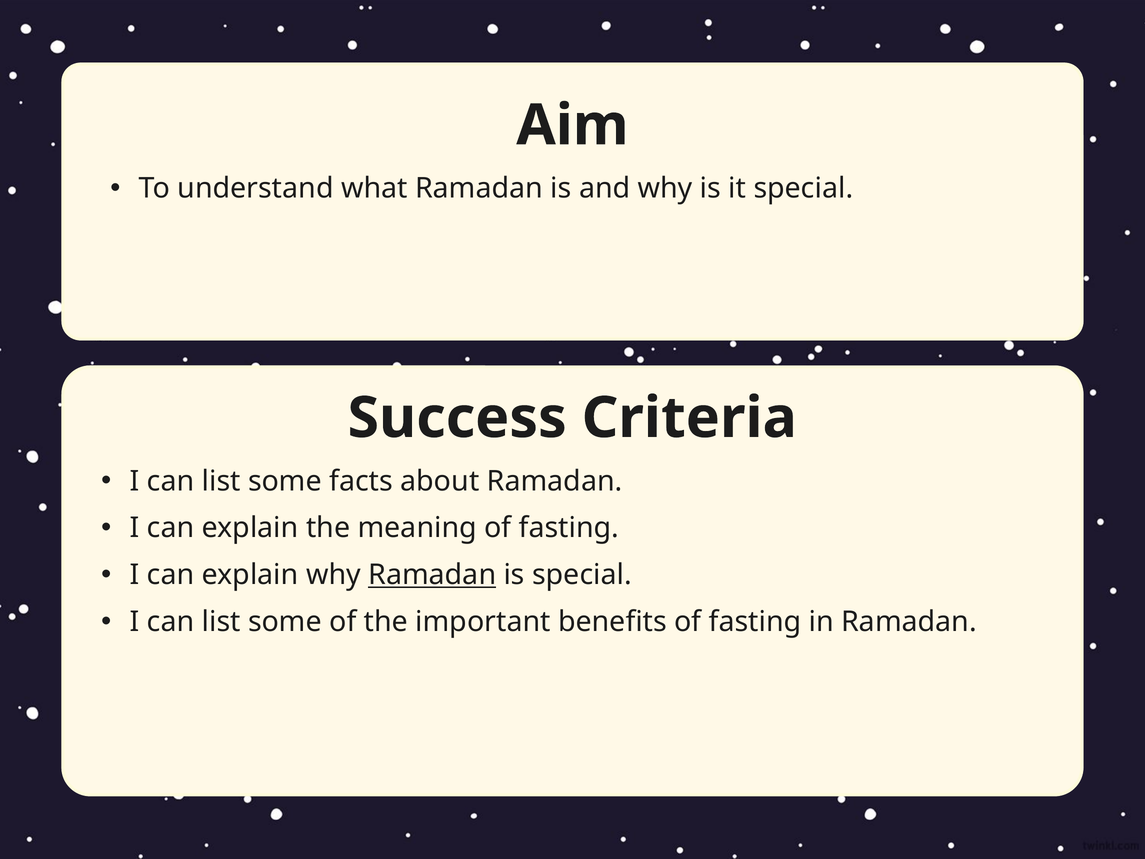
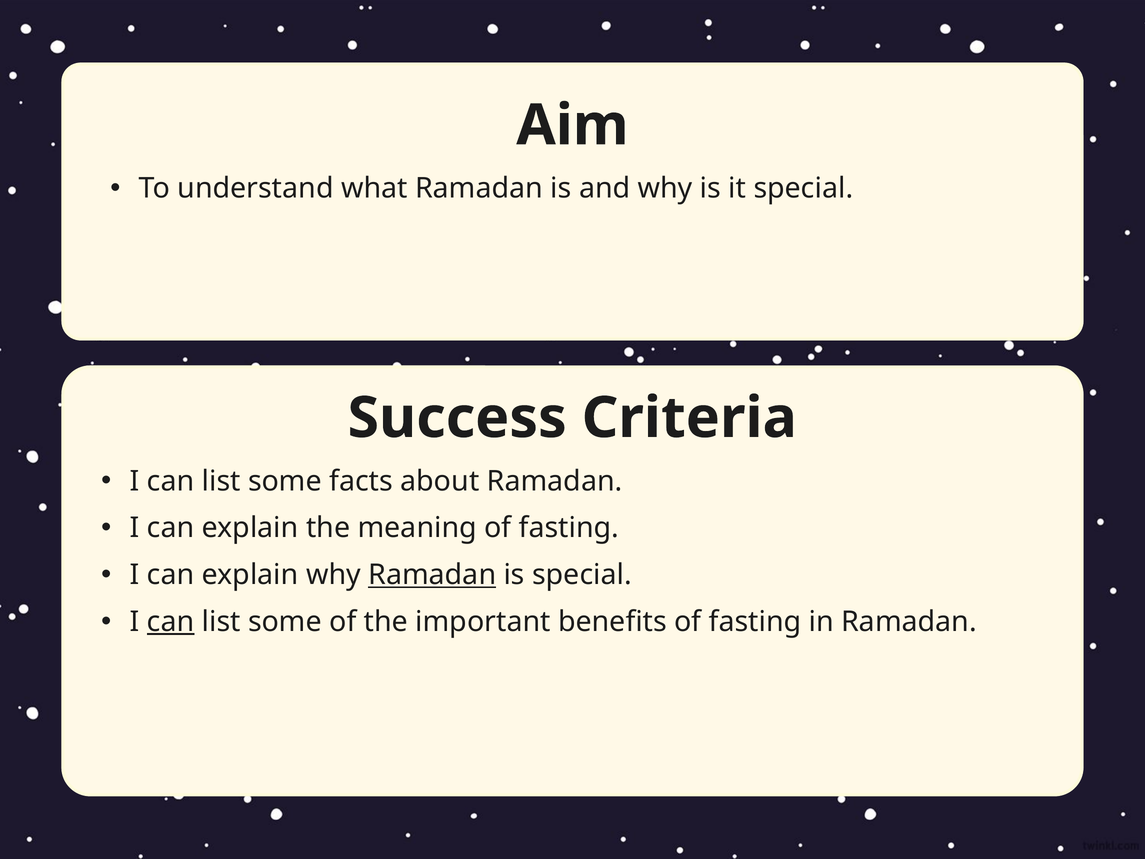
can underline: none -> present (171, 621)
